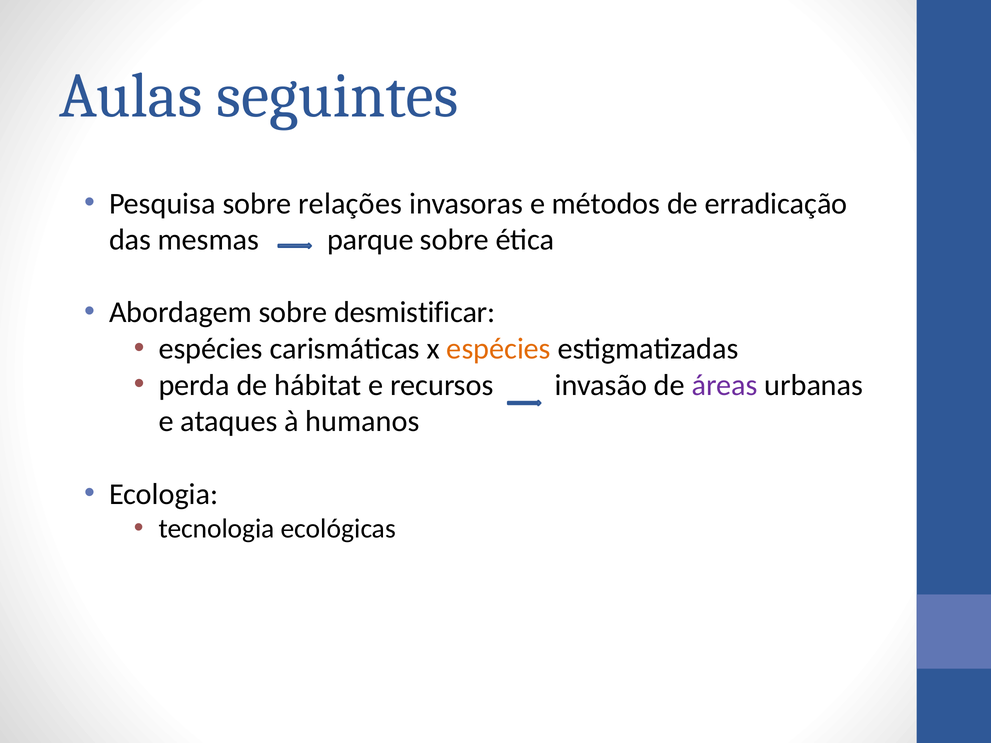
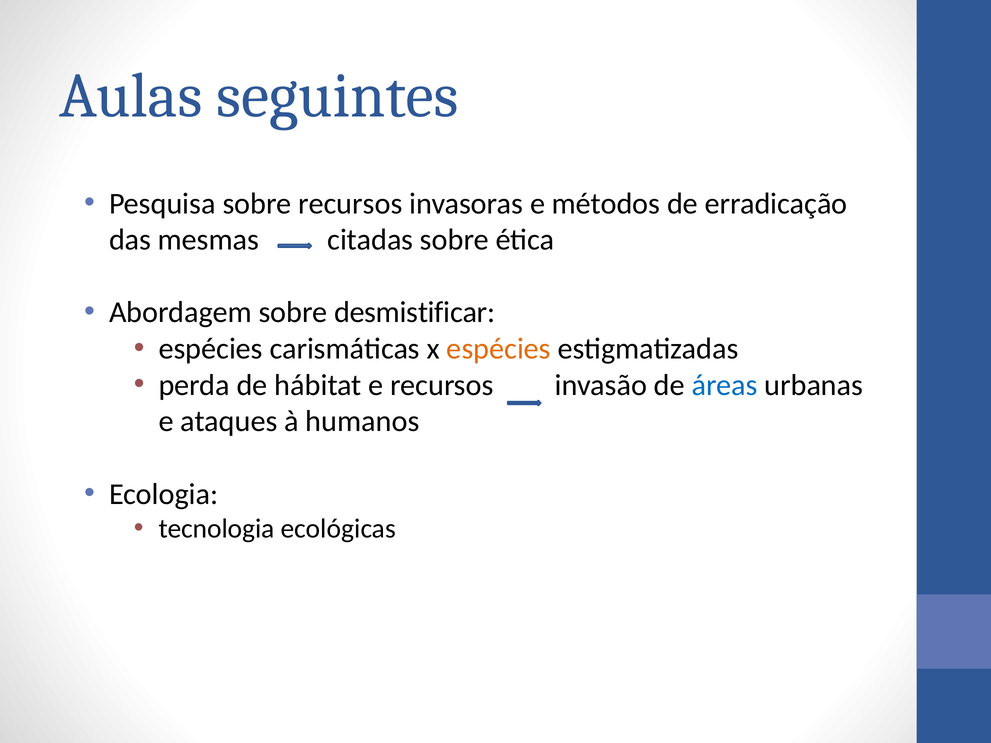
sobre relações: relações -> recursos (350, 204)
parque: parque -> citadas (370, 240)
áreas colour: purple -> blue (725, 385)
